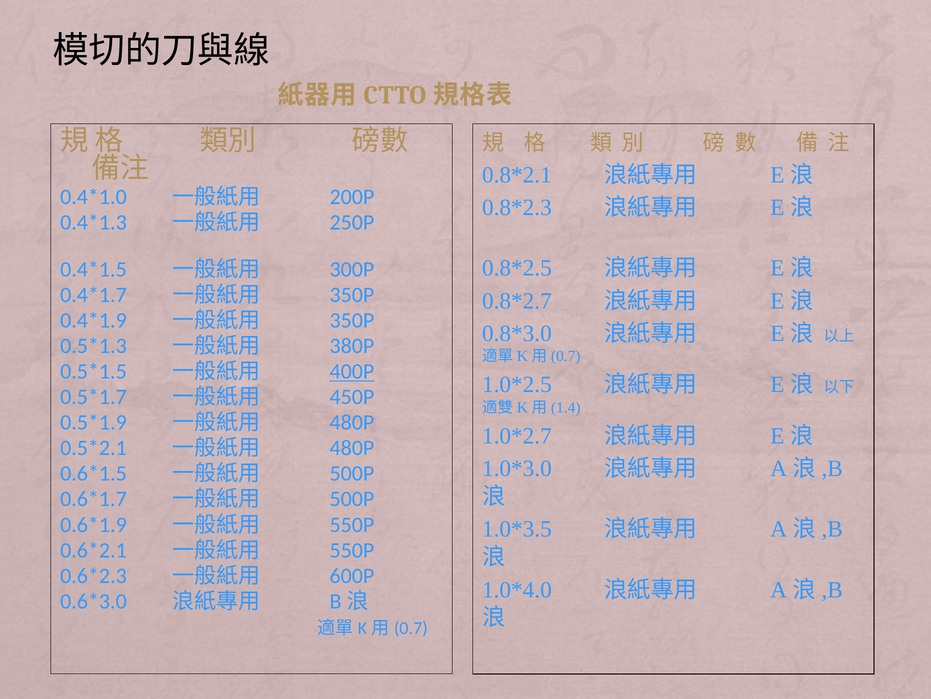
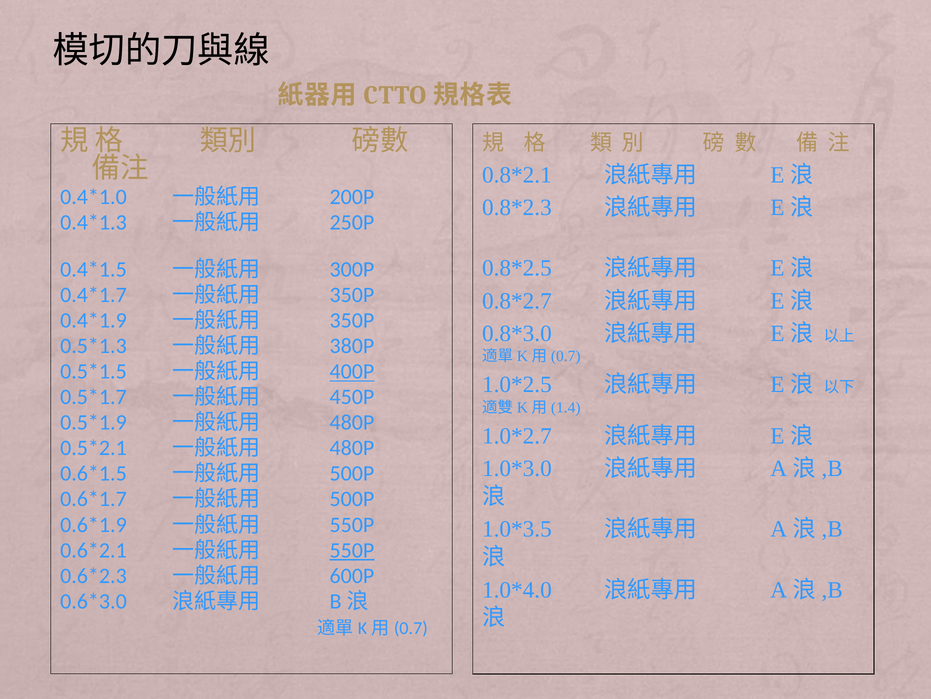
550P underline: none -> present (352, 550)
